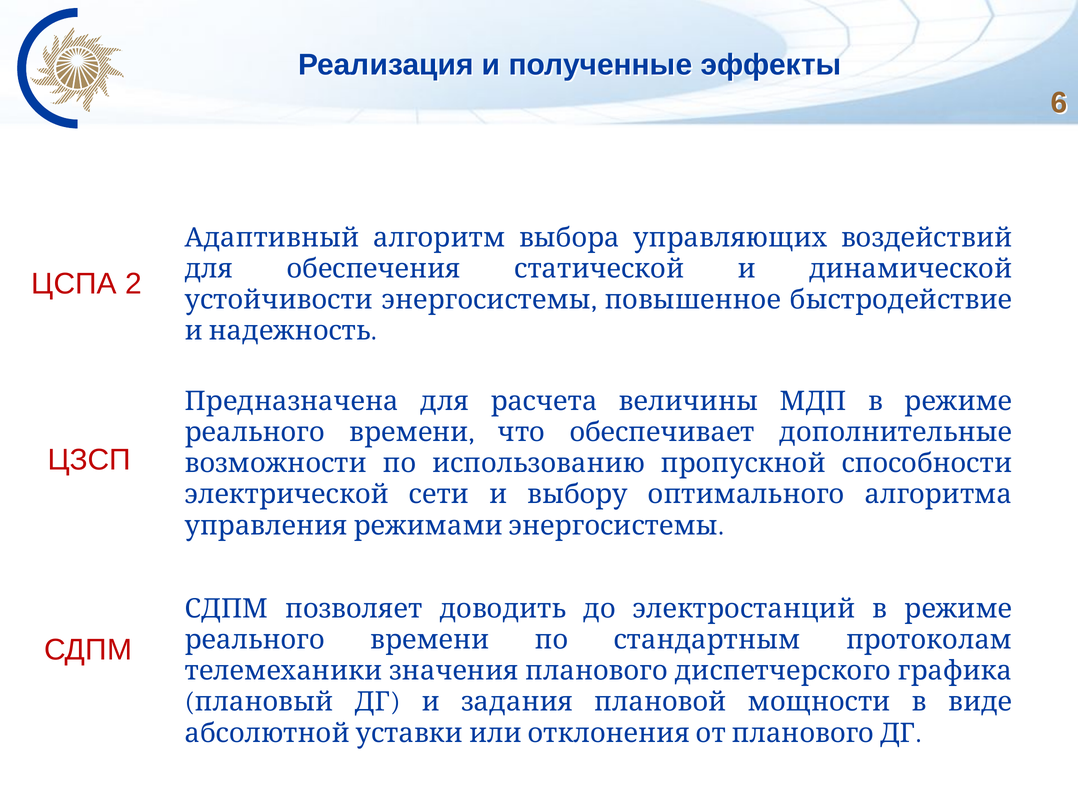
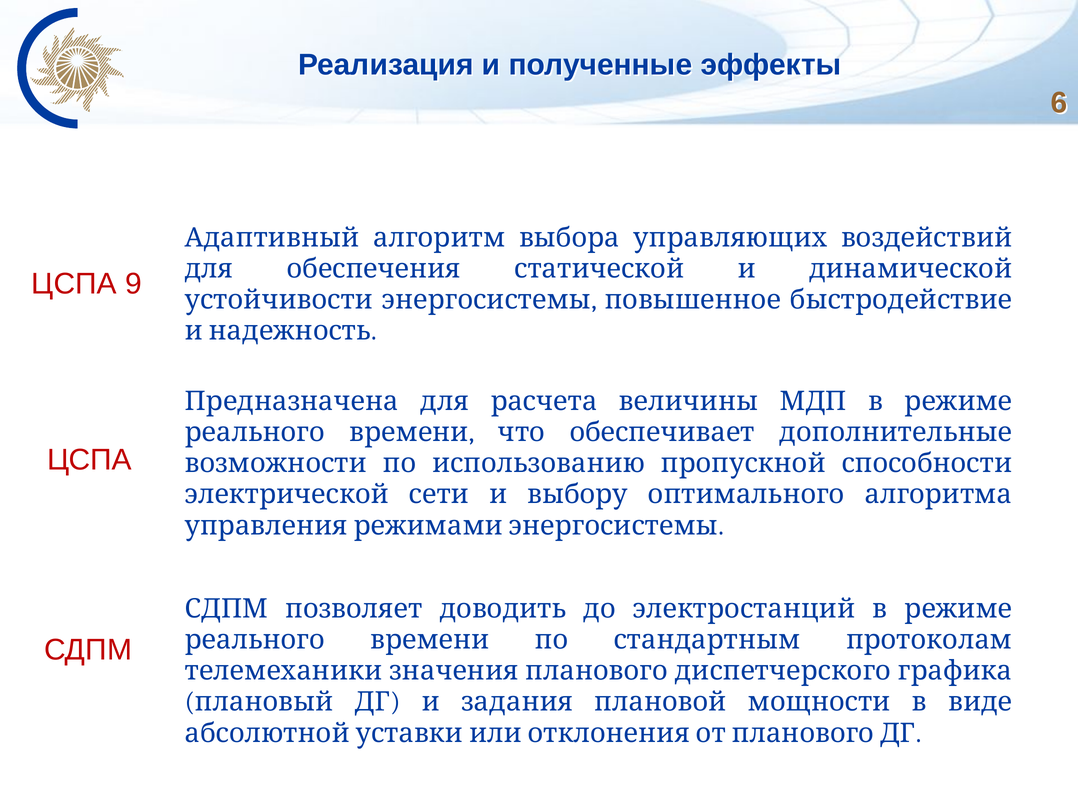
2: 2 -> 9 (133, 284)
ЦЗСП: ЦЗСП -> ЦСПА (89, 460)
